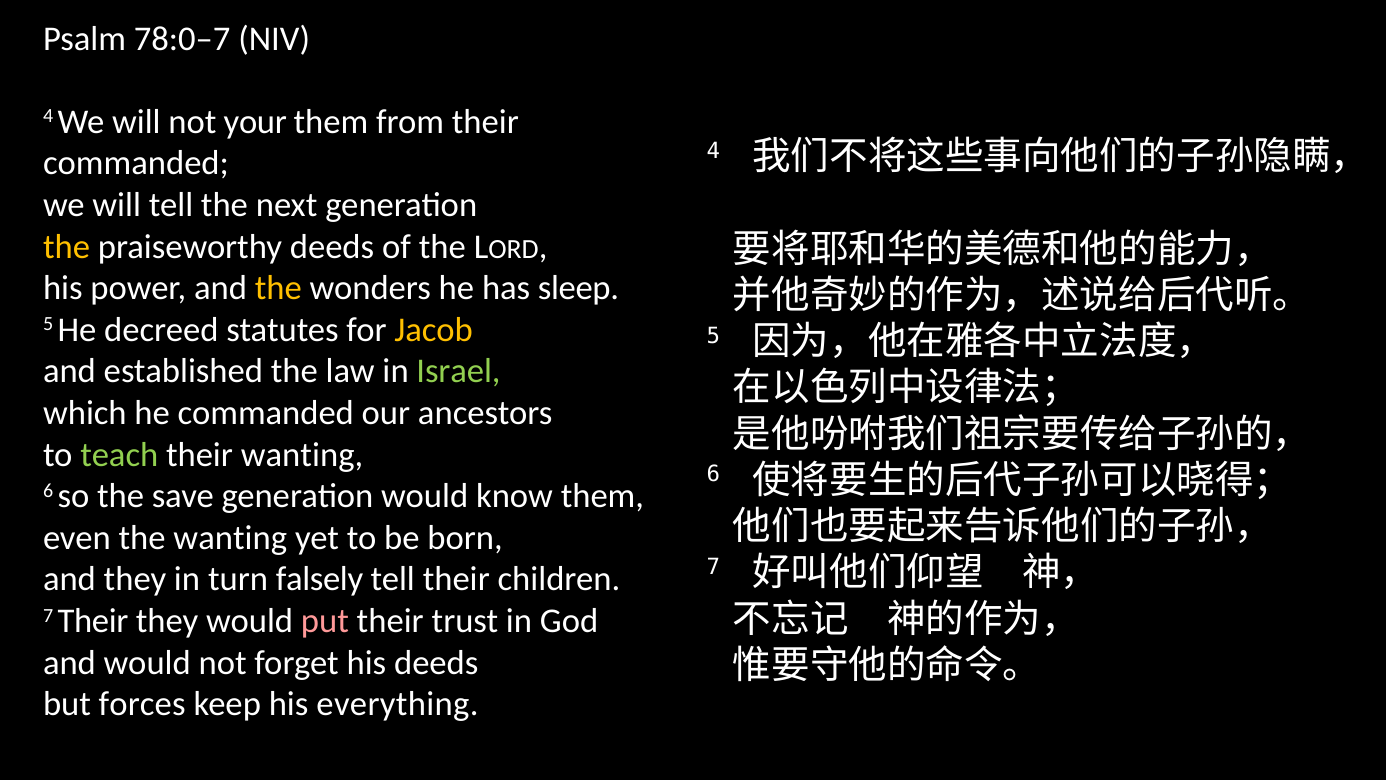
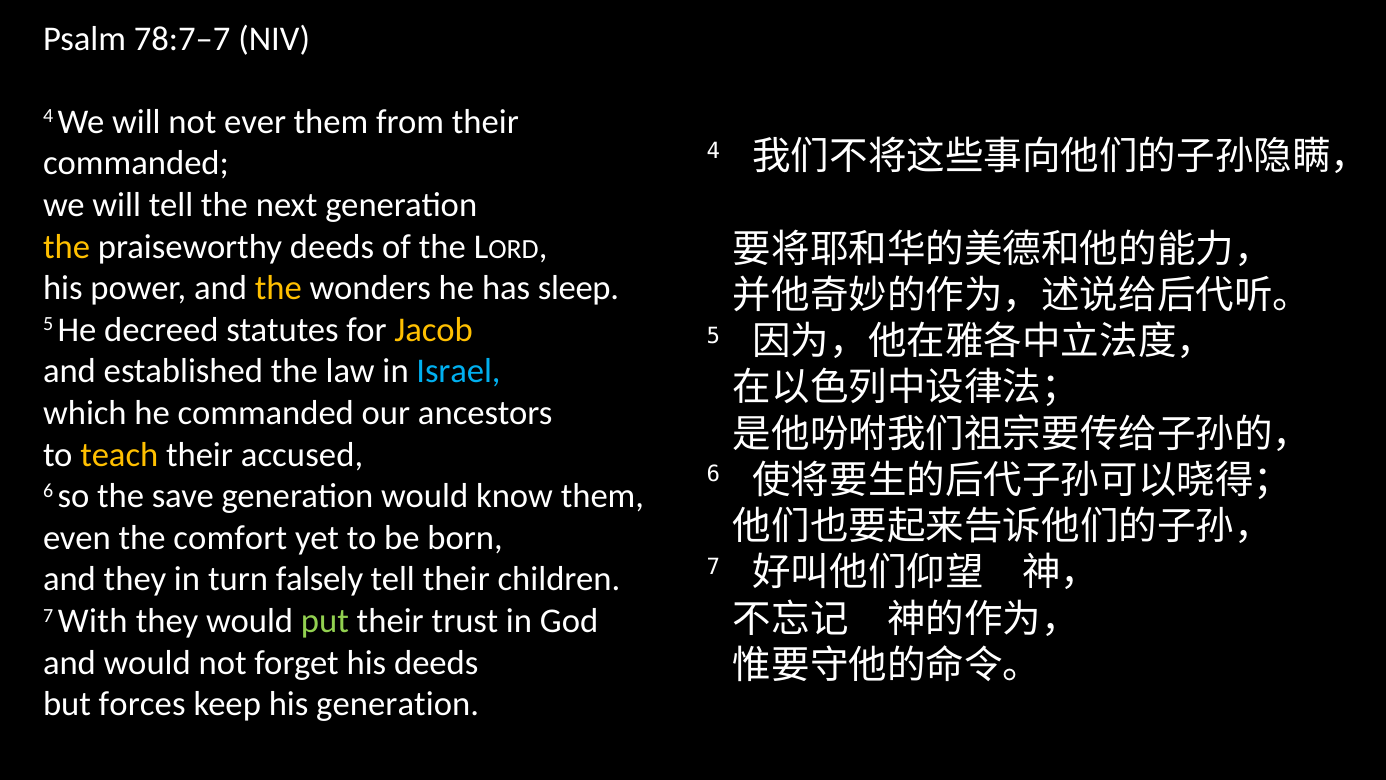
78:0–7: 78:0–7 -> 78:7–7 (182, 39)
your: your -> ever (255, 122)
Israel colour: light green -> light blue (458, 371)
teach colour: light green -> yellow (119, 454)
their wanting: wanting -> accused (302, 454)
the wanting: wanting -> comfort (230, 538)
7 Their: Their -> With (93, 621)
put colour: pink -> light green (325, 621)
his everything: everything -> generation (398, 704)
